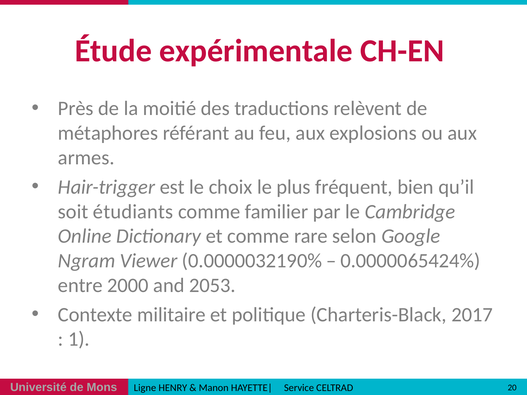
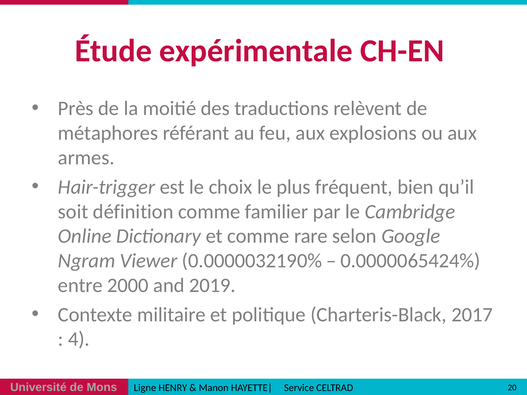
étudiants: étudiants -> définition (133, 212)
2053: 2053 -> 2019 (212, 286)
1: 1 -> 4 (79, 339)
